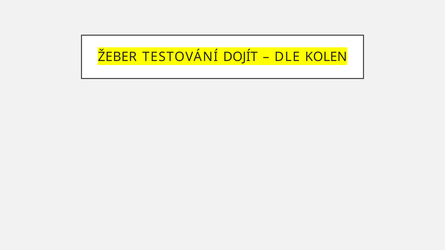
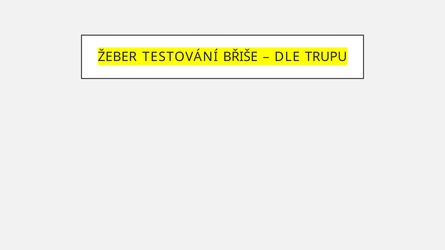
DOJÍT: DOJÍT -> BŘIŠE (240, 57)
KOLEN: KOLEN -> TRUPU (326, 57)
